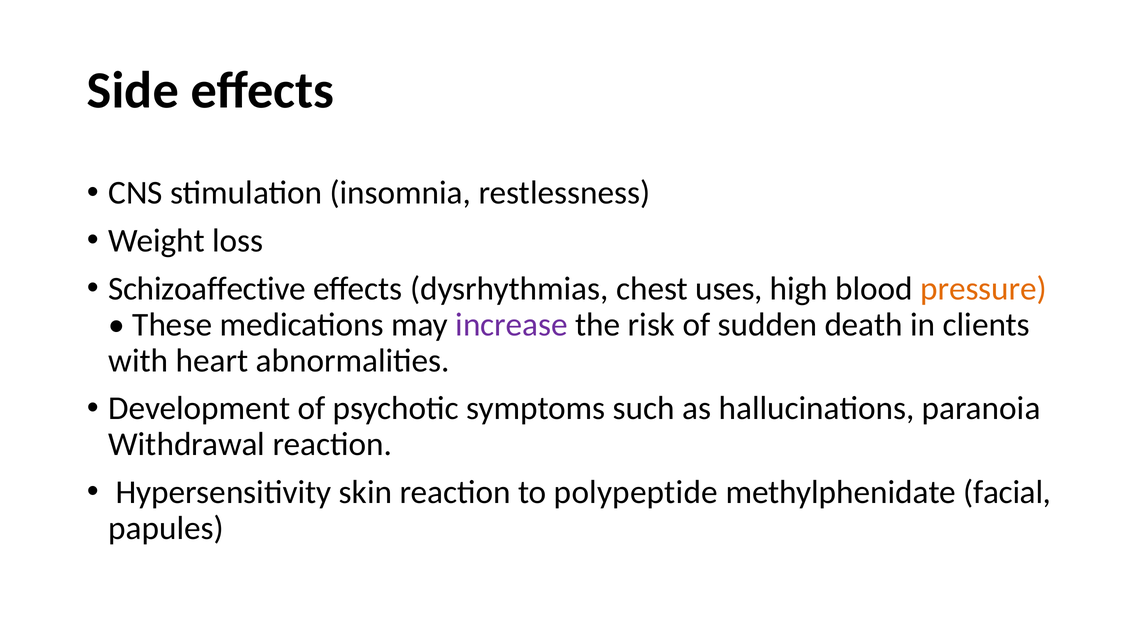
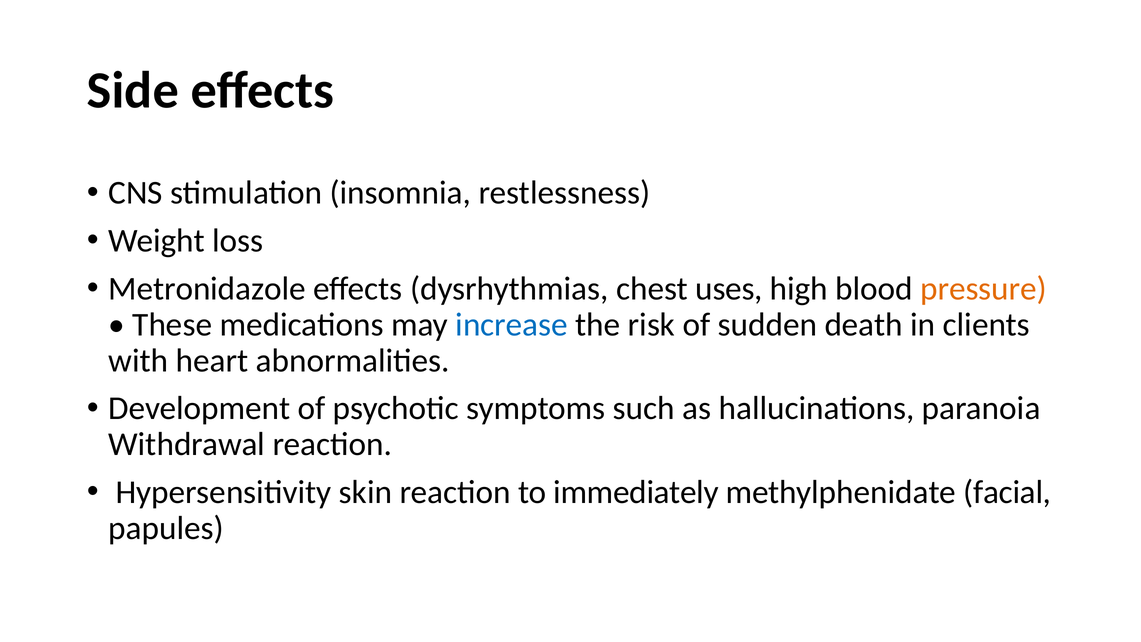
Schizoaffective: Schizoaffective -> Metronidazole (207, 289)
increase colour: purple -> blue (512, 325)
polypeptide: polypeptide -> immediately (636, 492)
